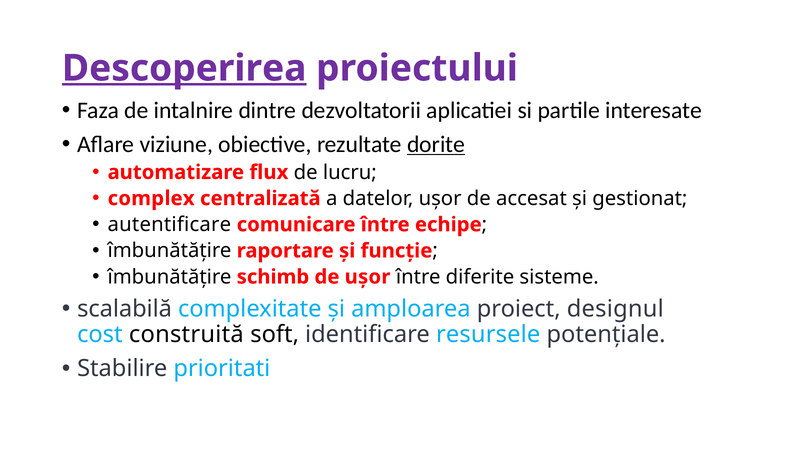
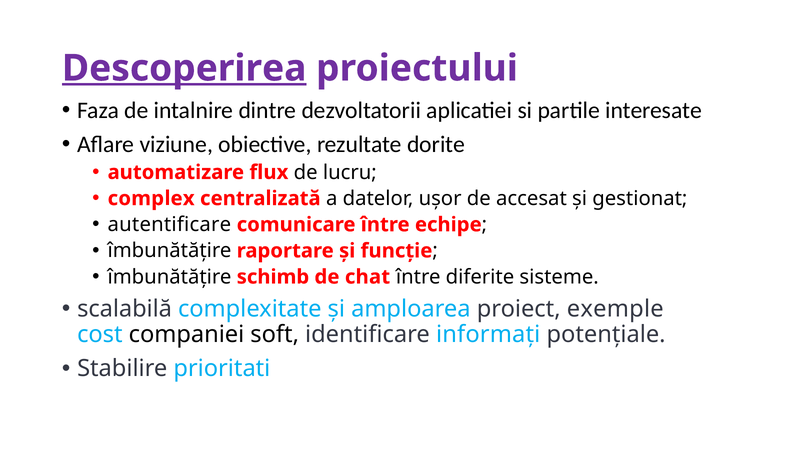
dorite underline: present -> none (436, 144)
de ușor: ușor -> chat (368, 277)
designul: designul -> exemple (615, 309)
construită: construită -> companiei (186, 334)
resursele: resursele -> informați (488, 334)
